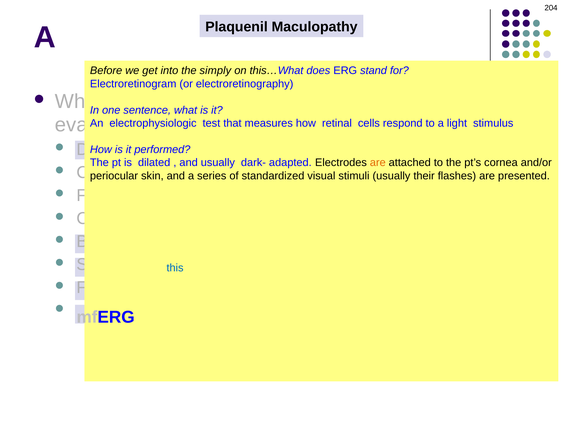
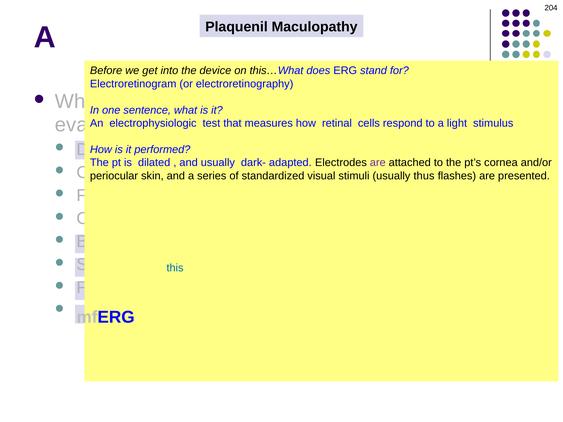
the simply: simply -> device (215, 71)
are colour: orange -> purple (378, 163)
their: their -> thus (424, 176)
